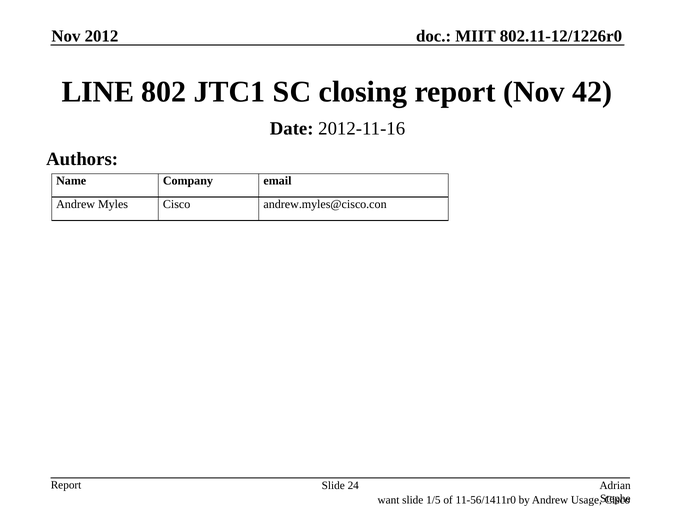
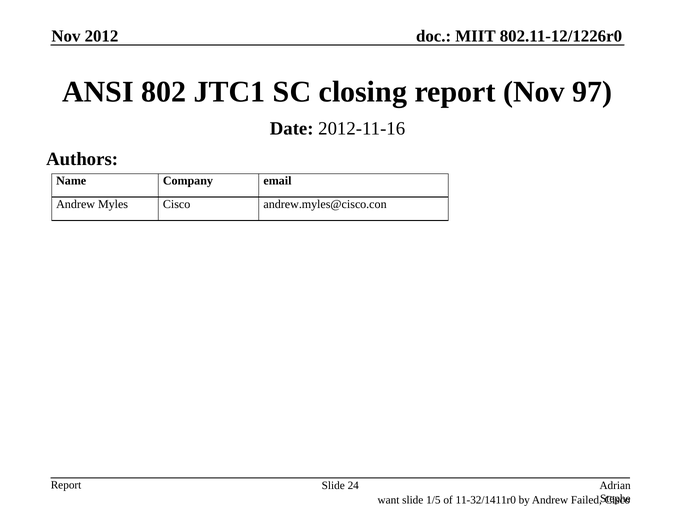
LINE: LINE -> ANSI (98, 92)
42: 42 -> 97 (592, 92)
11-56/1411r0: 11-56/1411r0 -> 11-32/1411r0 (486, 500)
Usage: Usage -> Failed (586, 500)
